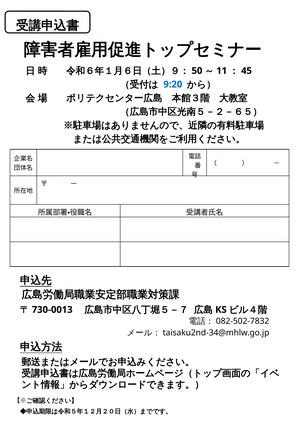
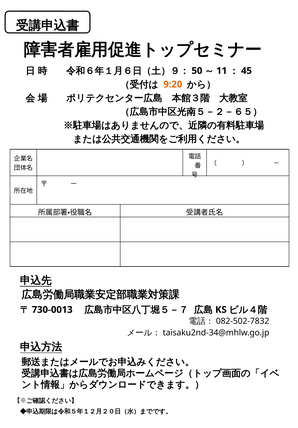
9:20 colour: blue -> orange (173, 84)
